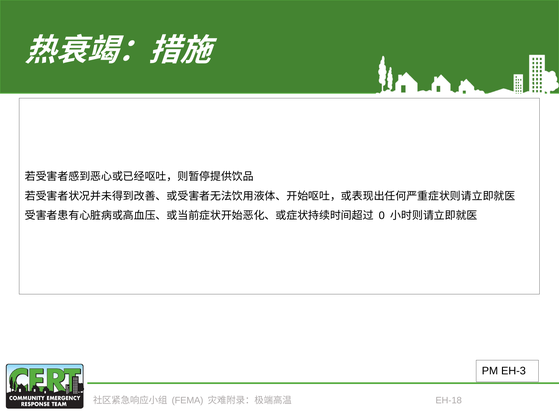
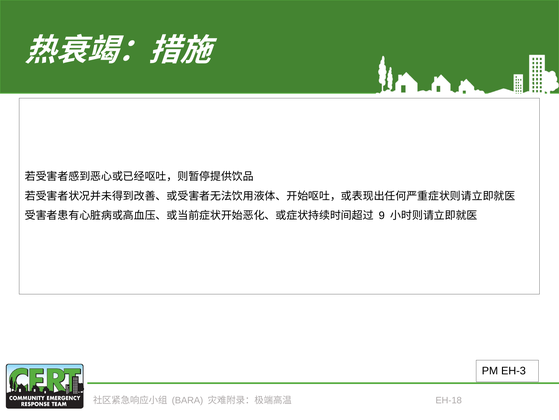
0: 0 -> 9 (382, 215)
FEMA: FEMA -> BARA (187, 400)
